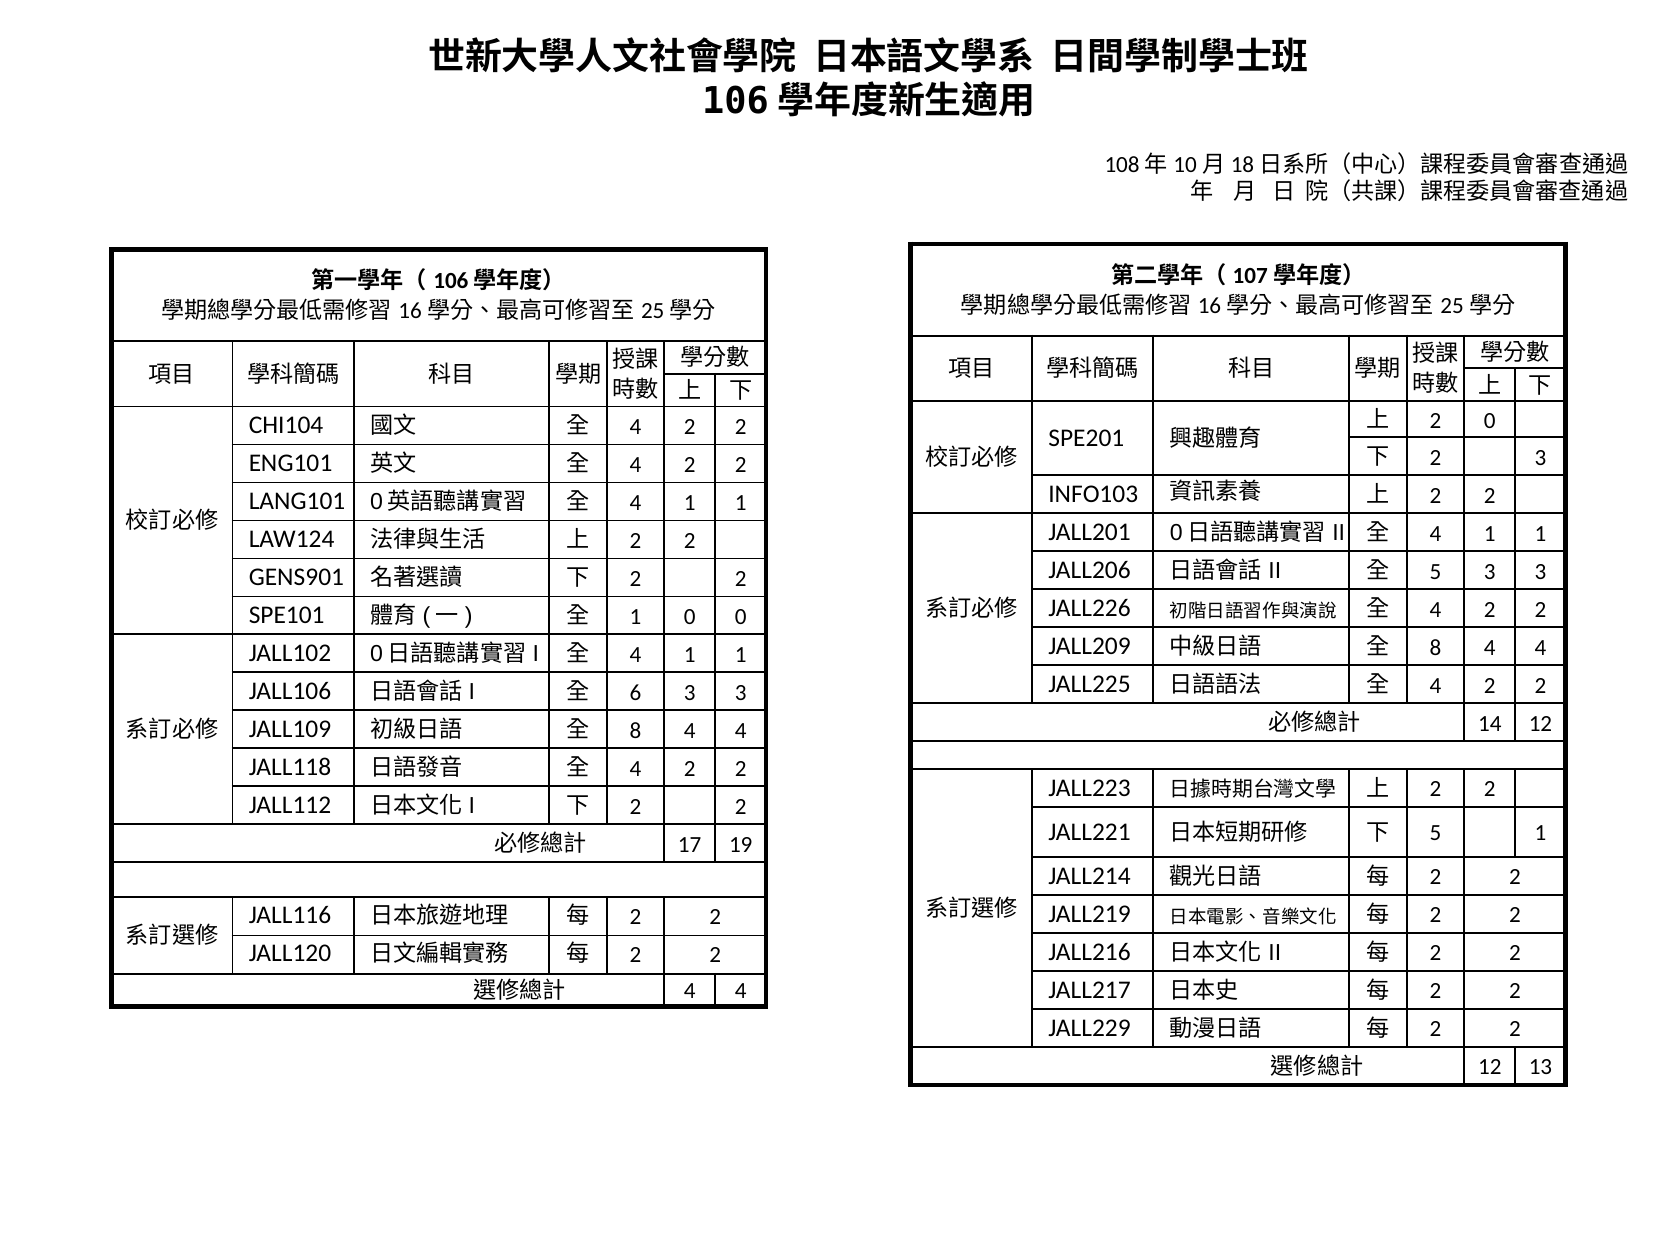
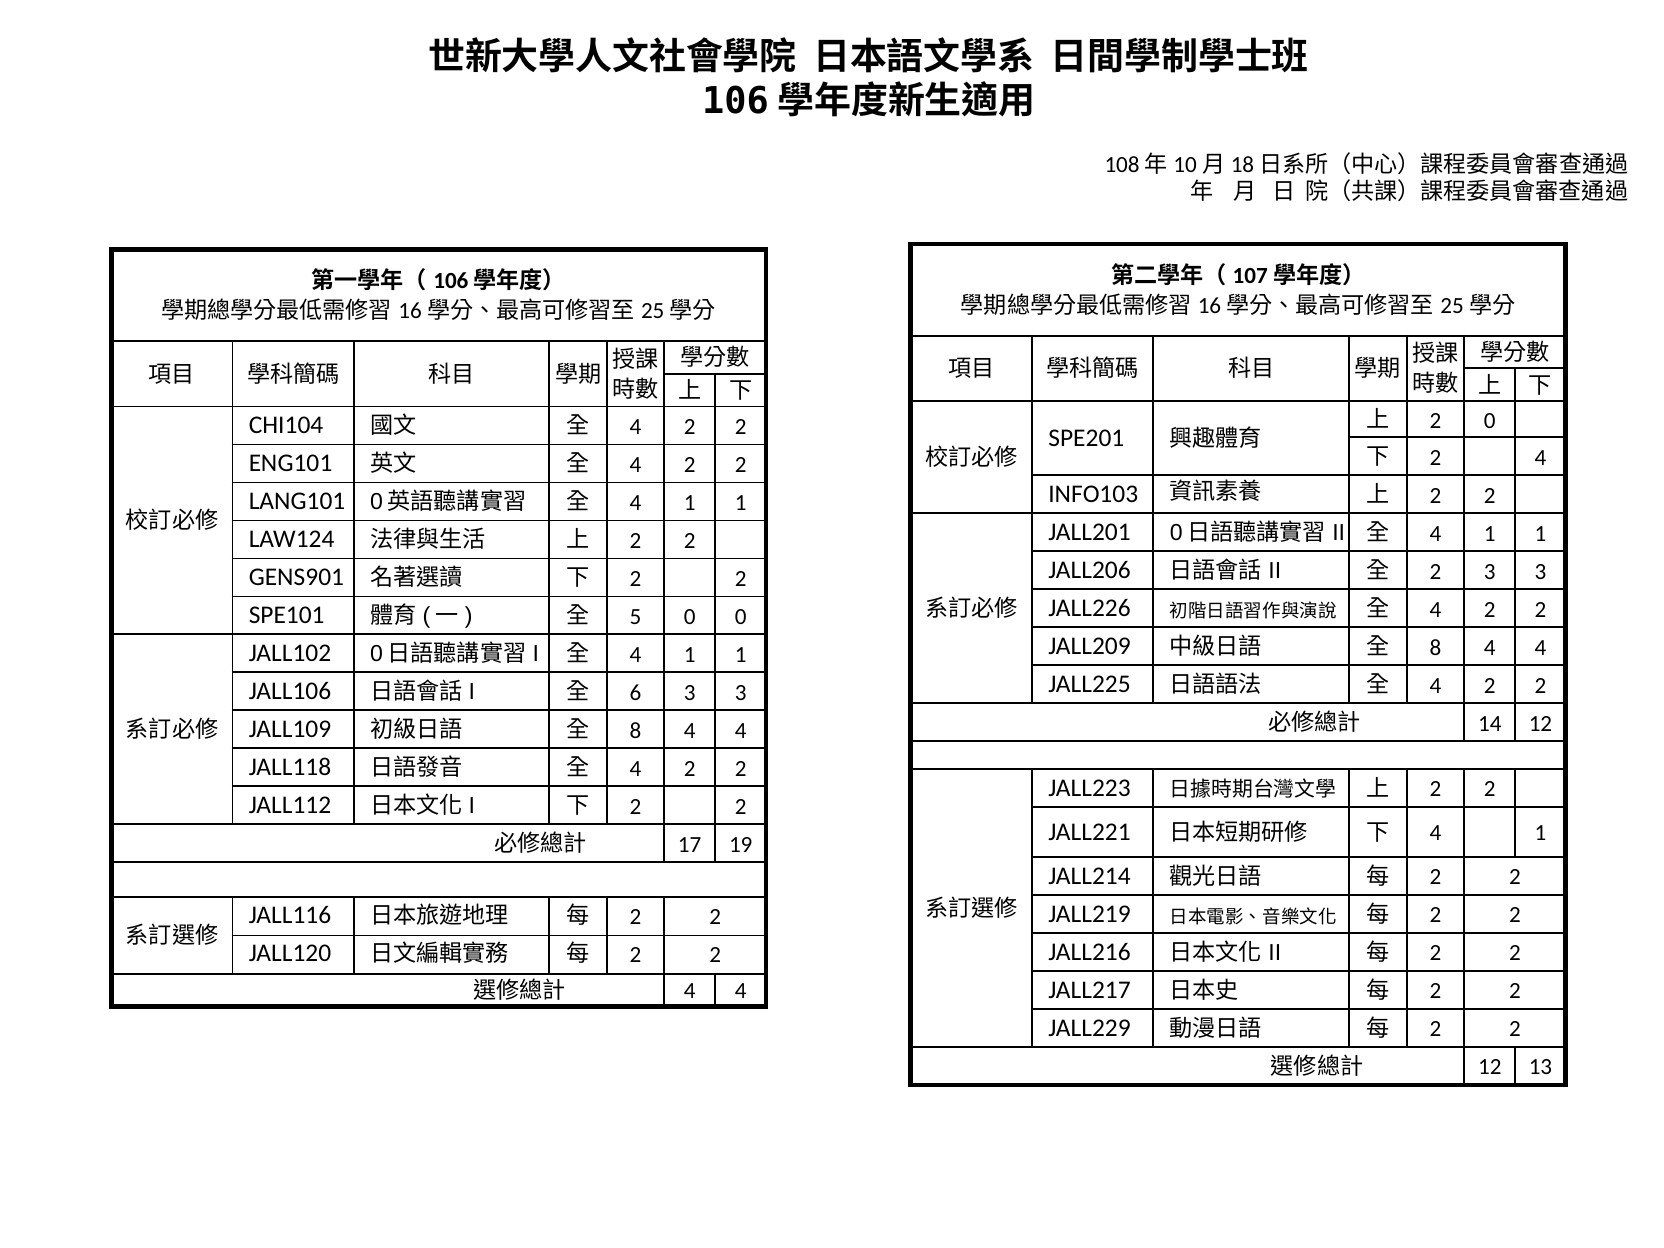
2 3: 3 -> 4 (1540, 457)
5: 5 -> 2 (1436, 571)
1: 1 -> 5 (635, 617)
5: 5 -> 4 (1436, 833)
